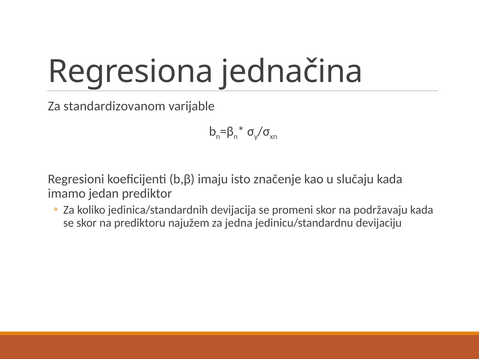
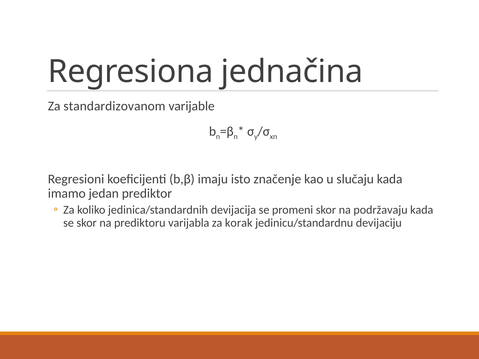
najužem: najužem -> varijabla (189, 223)
jedna: jedna -> korak (239, 223)
